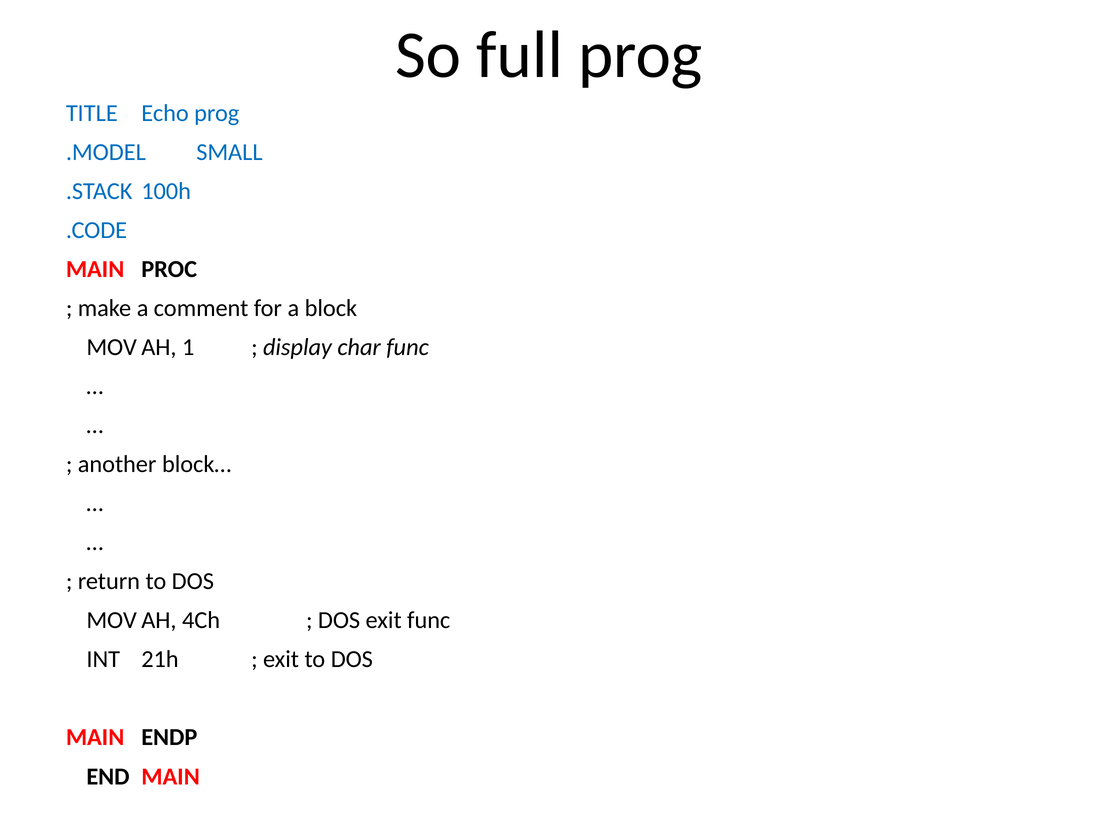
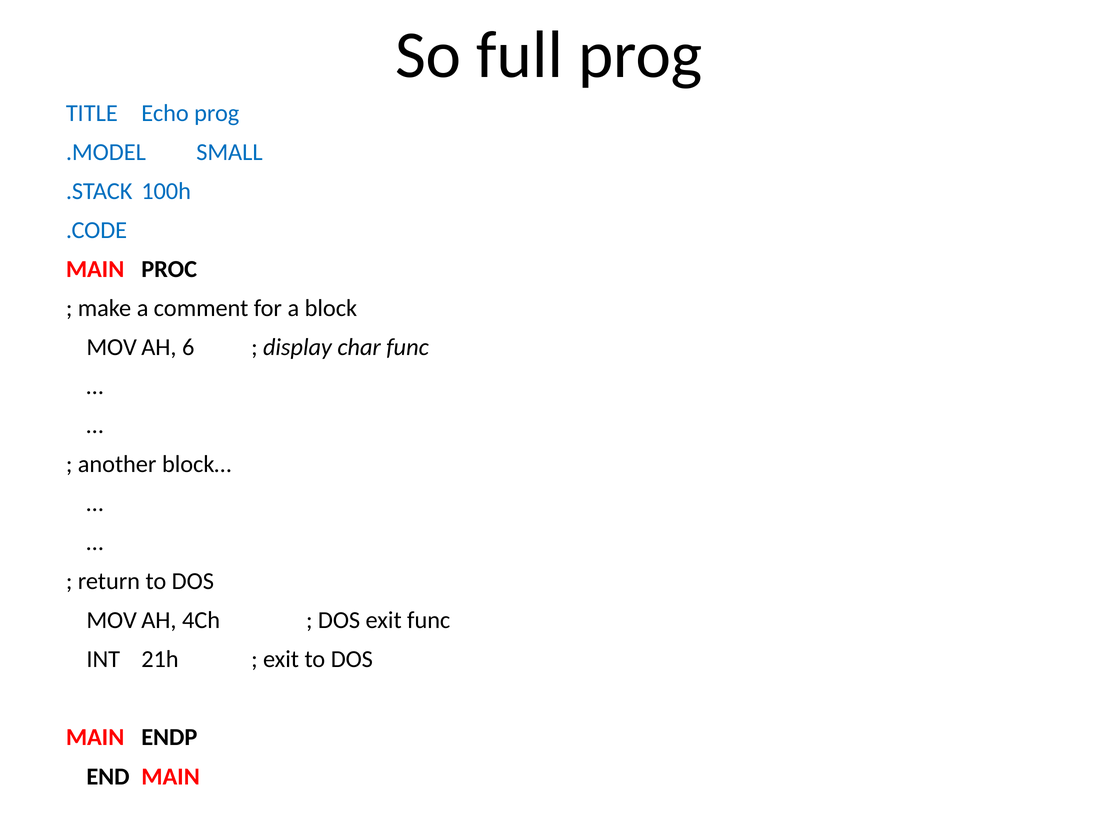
1: 1 -> 6 (188, 348)
